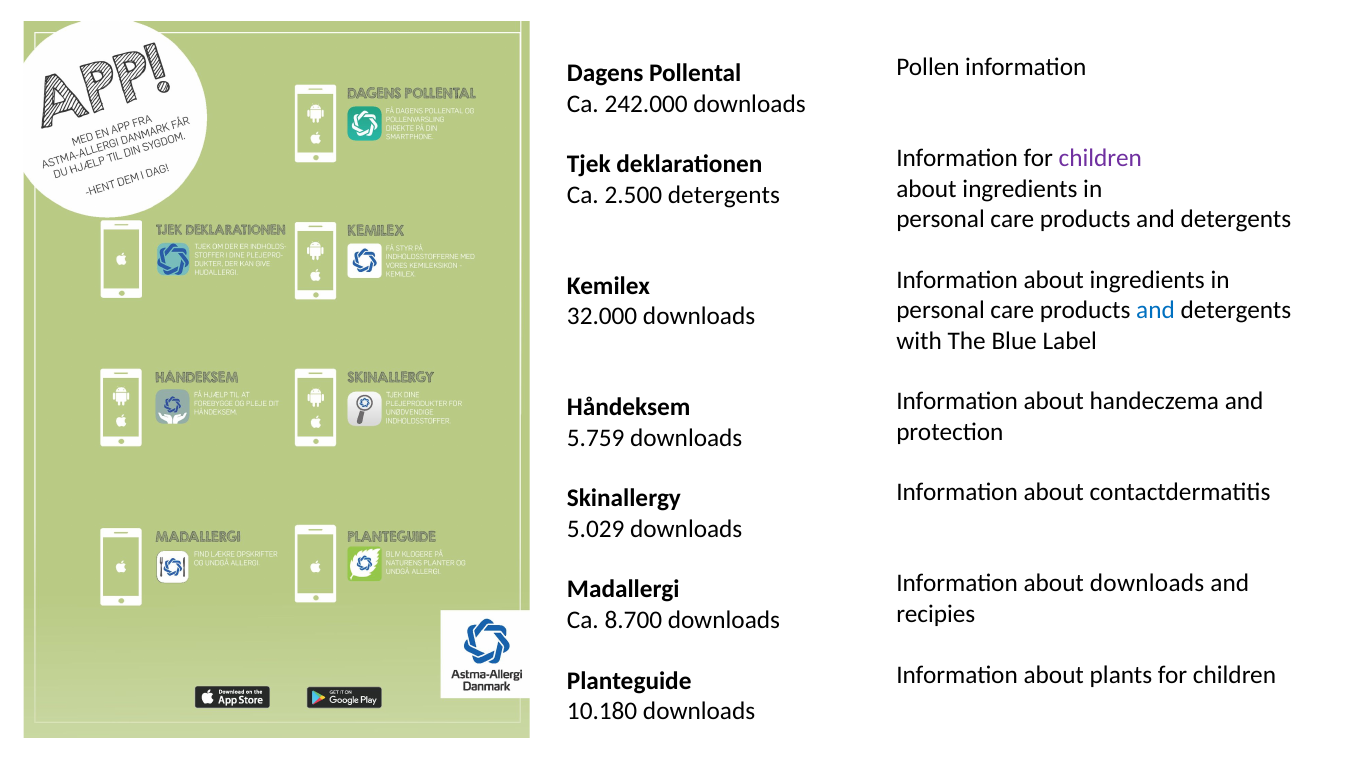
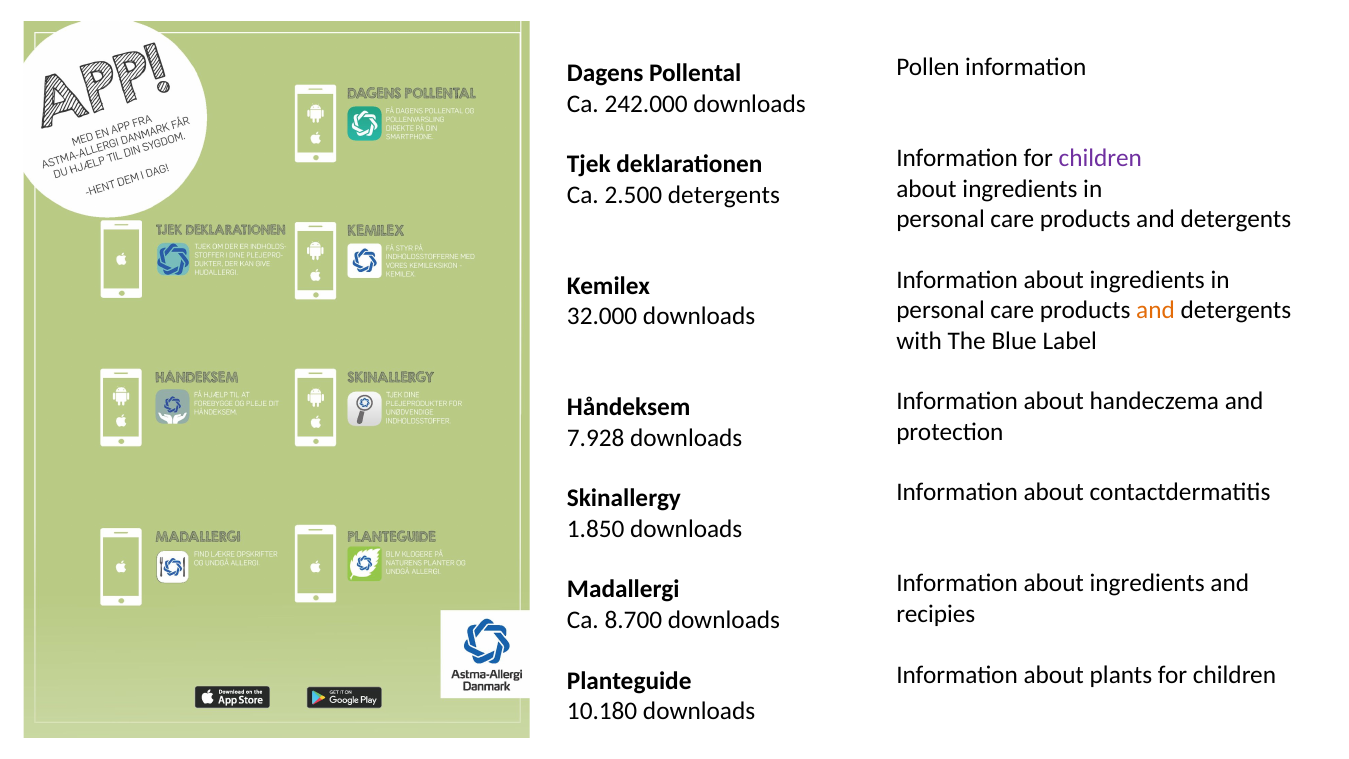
and colour: blue -> orange (1156, 310)
5.759: 5.759 -> 7.928 (596, 438)
5.029: 5.029 -> 1.850 (596, 529)
downloads: downloads -> ingredients (1147, 583)
